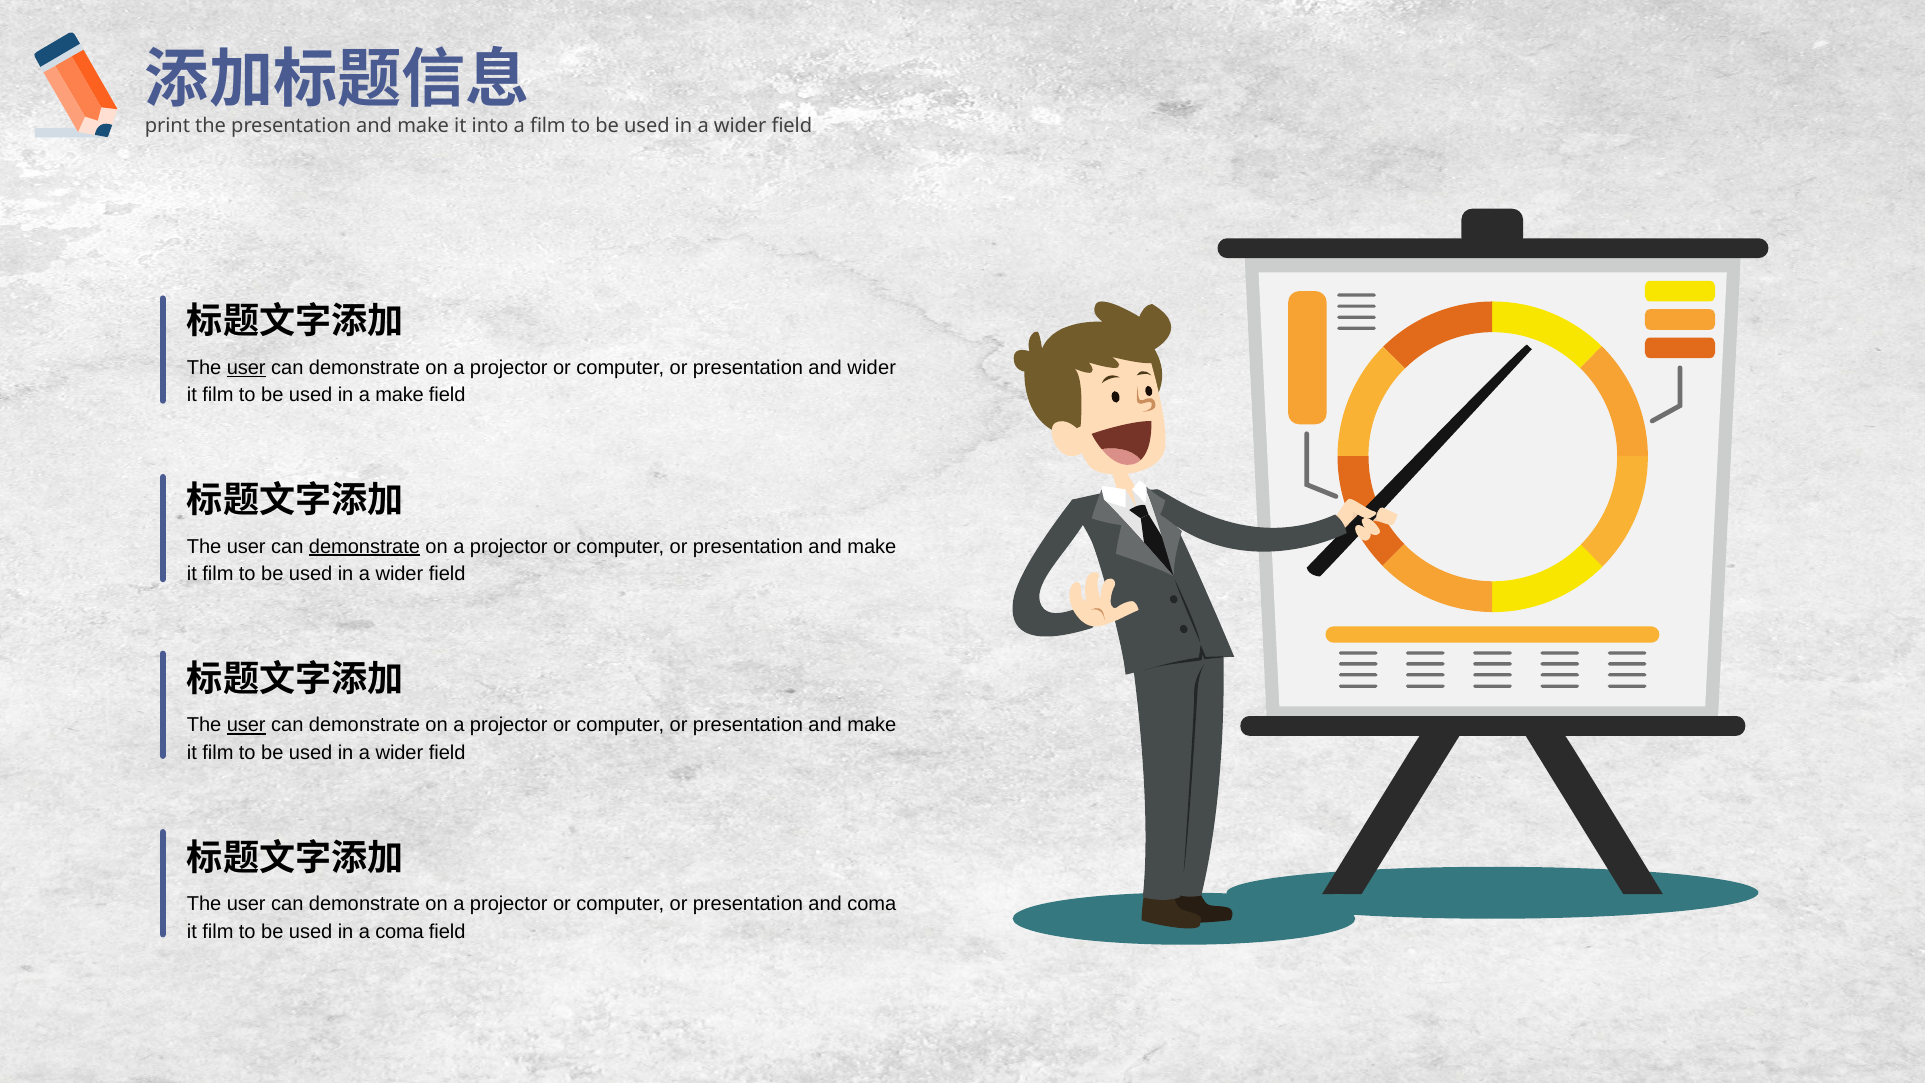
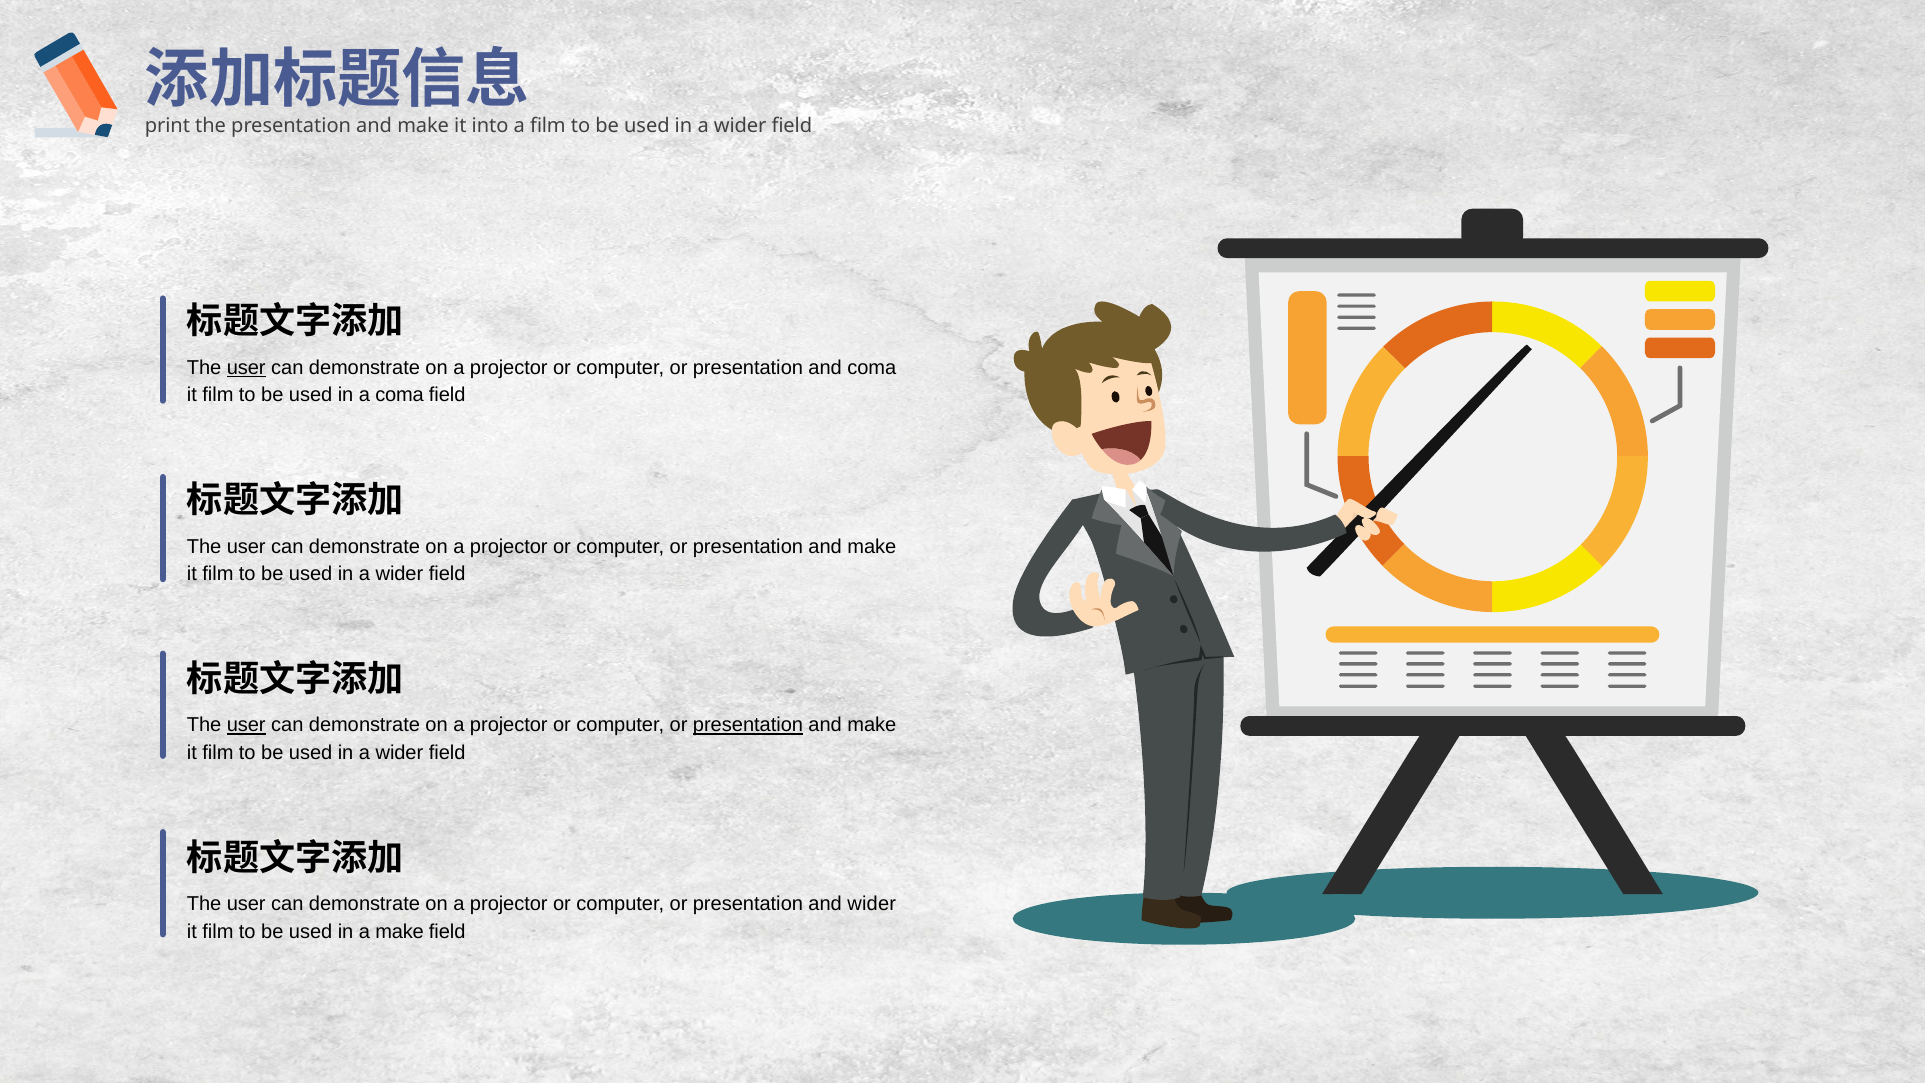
and wider: wider -> coma (872, 367)
a make: make -> coma (400, 395)
demonstrate underline: present -> none (364, 546)
presentation underline: none -> present (748, 725)
and coma: coma -> wider (872, 904)
a coma: coma -> make (400, 931)
